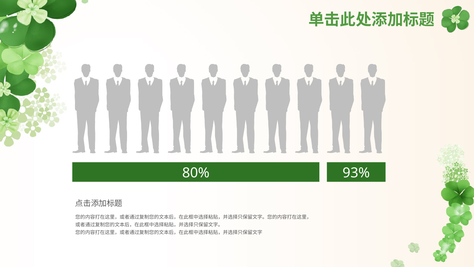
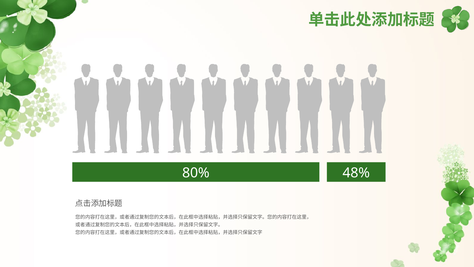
93%: 93% -> 48% (356, 173)
